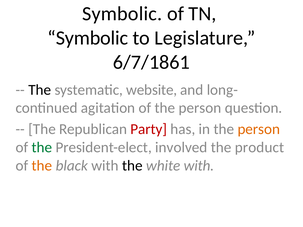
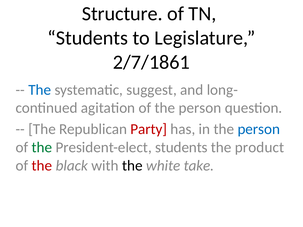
Symbolic: Symbolic -> Structure (122, 14)
Symbolic: Symbolic -> Students (88, 38)
6/7/1861: 6/7/1861 -> 2/7/1861 (151, 62)
The colour: black -> blue (40, 90)
website: website -> suggest (152, 90)
person colour: orange -> blue (259, 129)
President-elect involved: involved -> students (181, 148)
the colour: orange -> red (42, 166)
white with: with -> take (199, 166)
